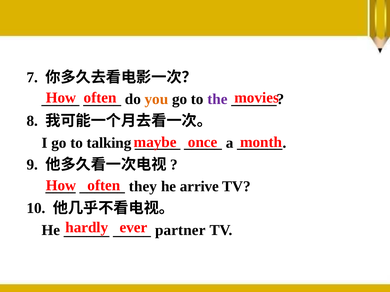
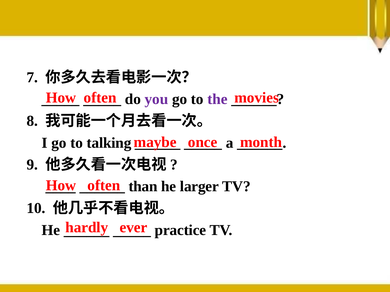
you colour: orange -> purple (156, 99)
they: they -> than (143, 187)
arrive: arrive -> larger (199, 187)
partner: partner -> practice (180, 230)
